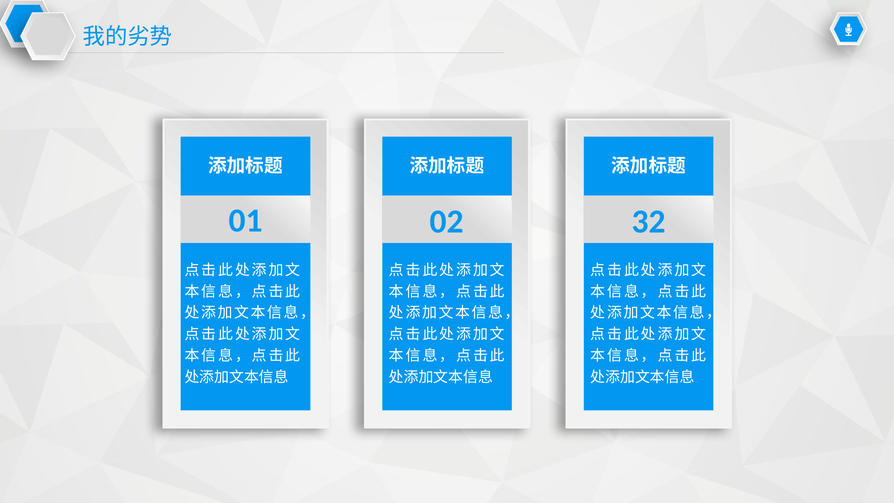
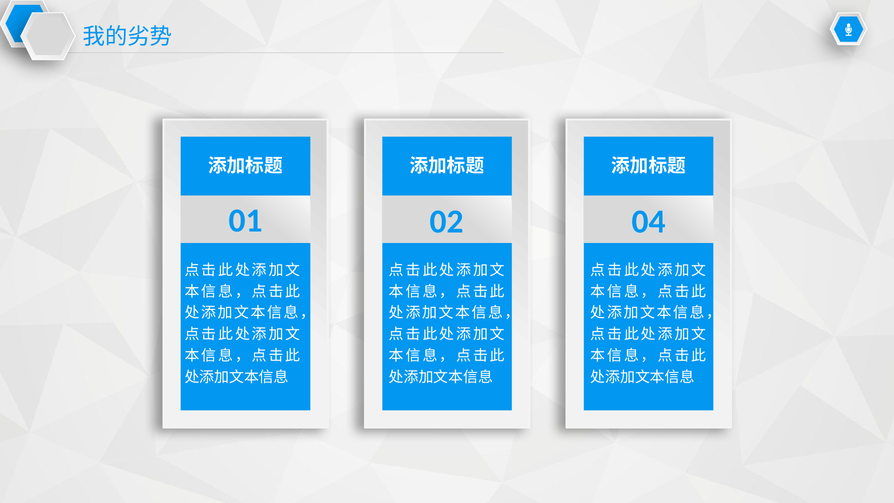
32: 32 -> 04 (649, 222)
